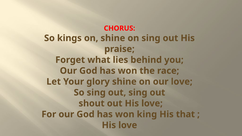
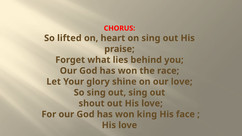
kings: kings -> lifted (69, 38)
on shine: shine -> heart (113, 38)
that: that -> face (185, 114)
